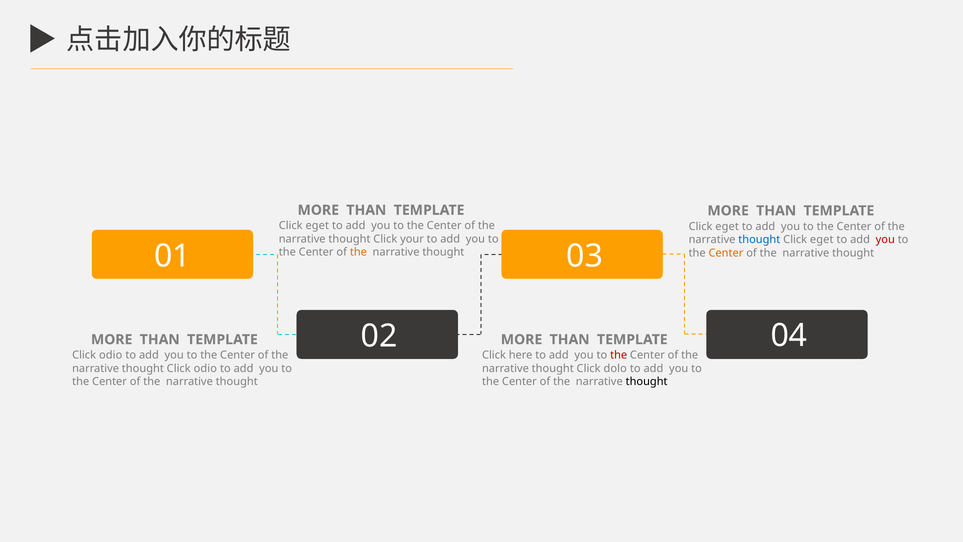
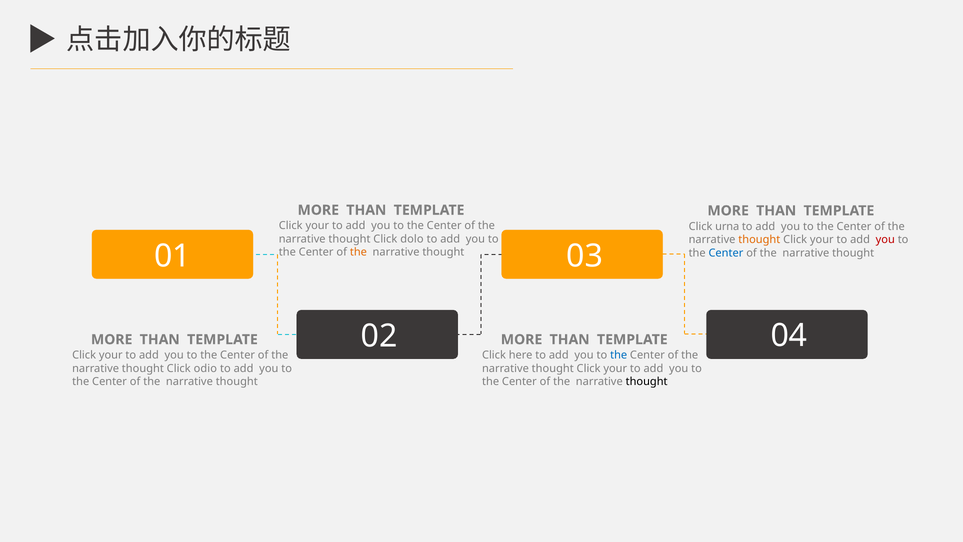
eget: eget -> your (317, 226)
eget: eget -> urna (727, 226)
your: your -> dolo (412, 239)
thought colour: blue -> orange (759, 240)
eget: eget -> your (822, 240)
Center colour: orange -> blue (726, 253)
odio: odio -> your (111, 355)
the colour: red -> blue (619, 355)
dolo: dolo -> your (615, 368)
